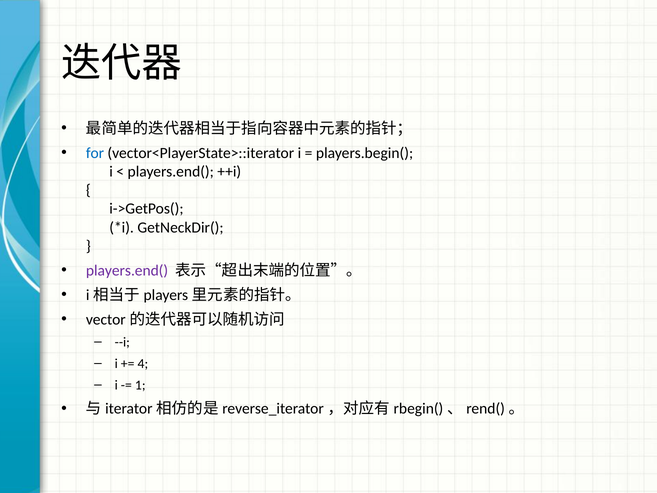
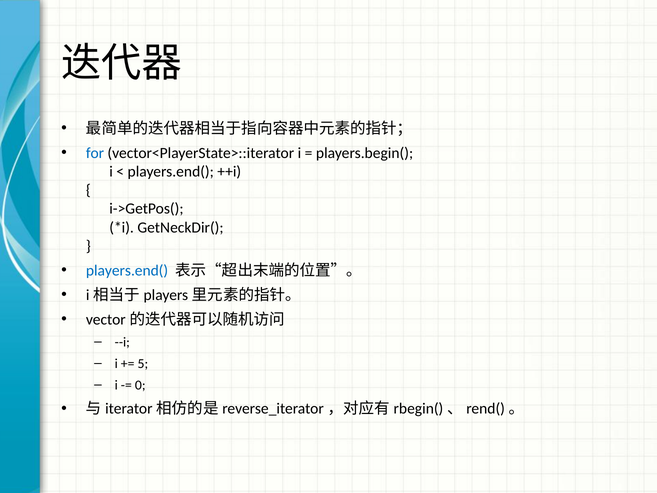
players.end( colour: purple -> blue (127, 270)
4: 4 -> 5 (143, 363)
1: 1 -> 0 (140, 385)
